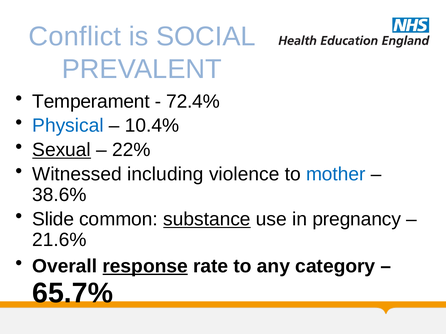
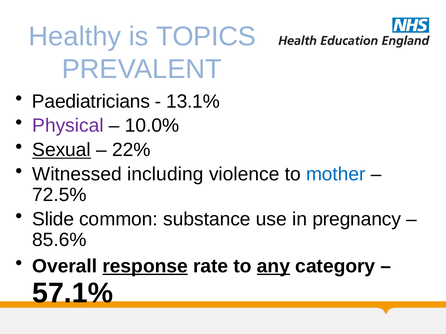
Conflict: Conflict -> Healthy (75, 37)
SOCIAL: SOCIAL -> TOPICS (206, 37)
Temperament: Temperament -> Paediatricians (91, 102)
72.4%: 72.4% -> 13.1% (193, 102)
Physical colour: blue -> purple (68, 126)
10.4%: 10.4% -> 10.0% (152, 126)
38.6%: 38.6% -> 72.5% (59, 195)
substance underline: present -> none (207, 220)
21.6%: 21.6% -> 85.6% (59, 240)
any underline: none -> present (274, 266)
65.7%: 65.7% -> 57.1% (73, 293)
